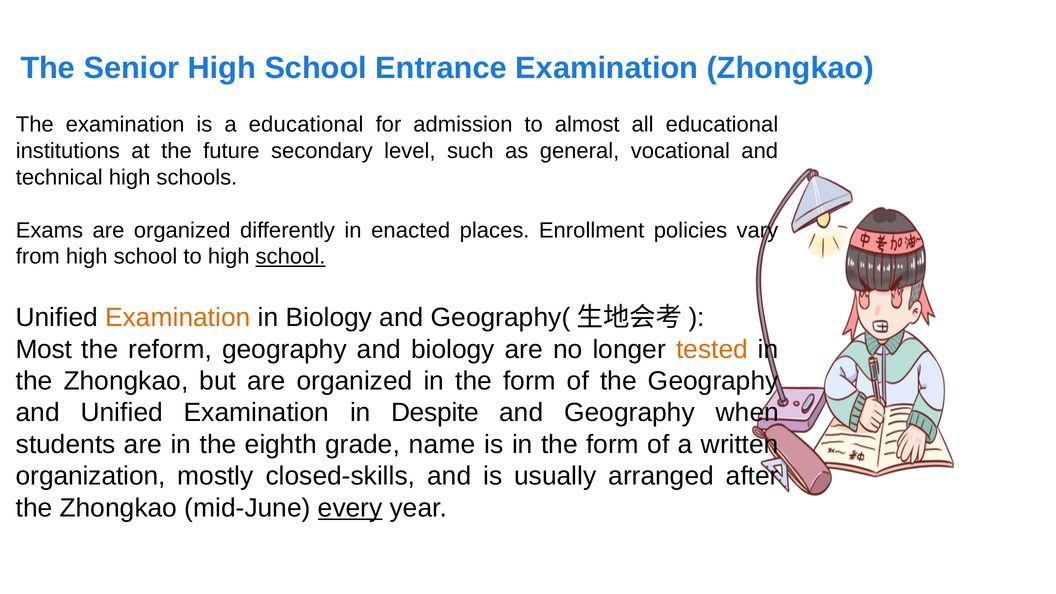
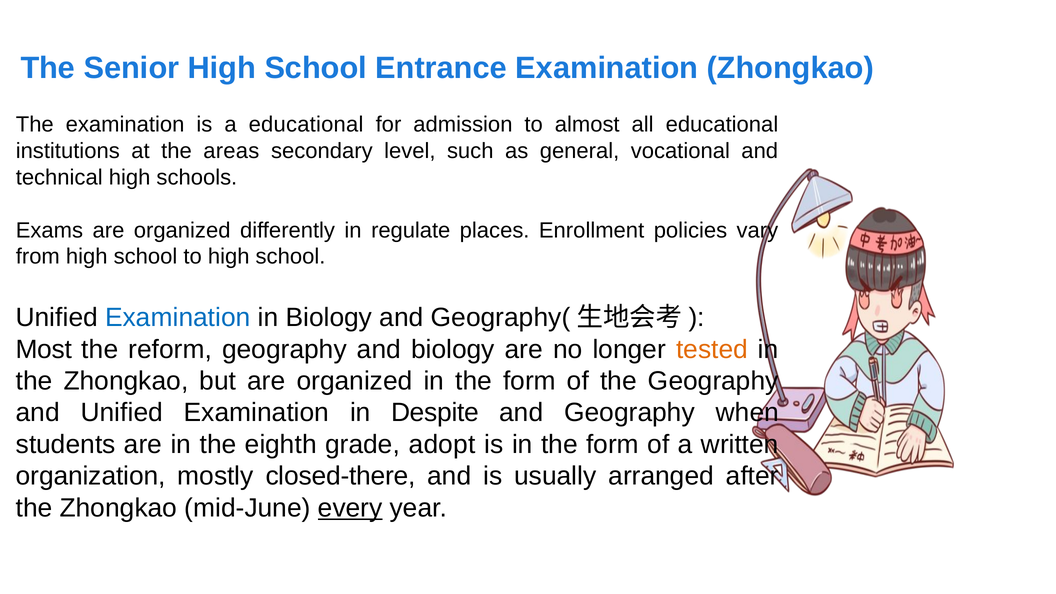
future: future -> areas (231, 151)
enacted: enacted -> regulate (411, 230)
school underline: present -> none (290, 257)
Examination colour: orange -> blue (178, 318)
name: name -> adopt (442, 444)
closed-skills: closed-skills -> closed-there (341, 476)
